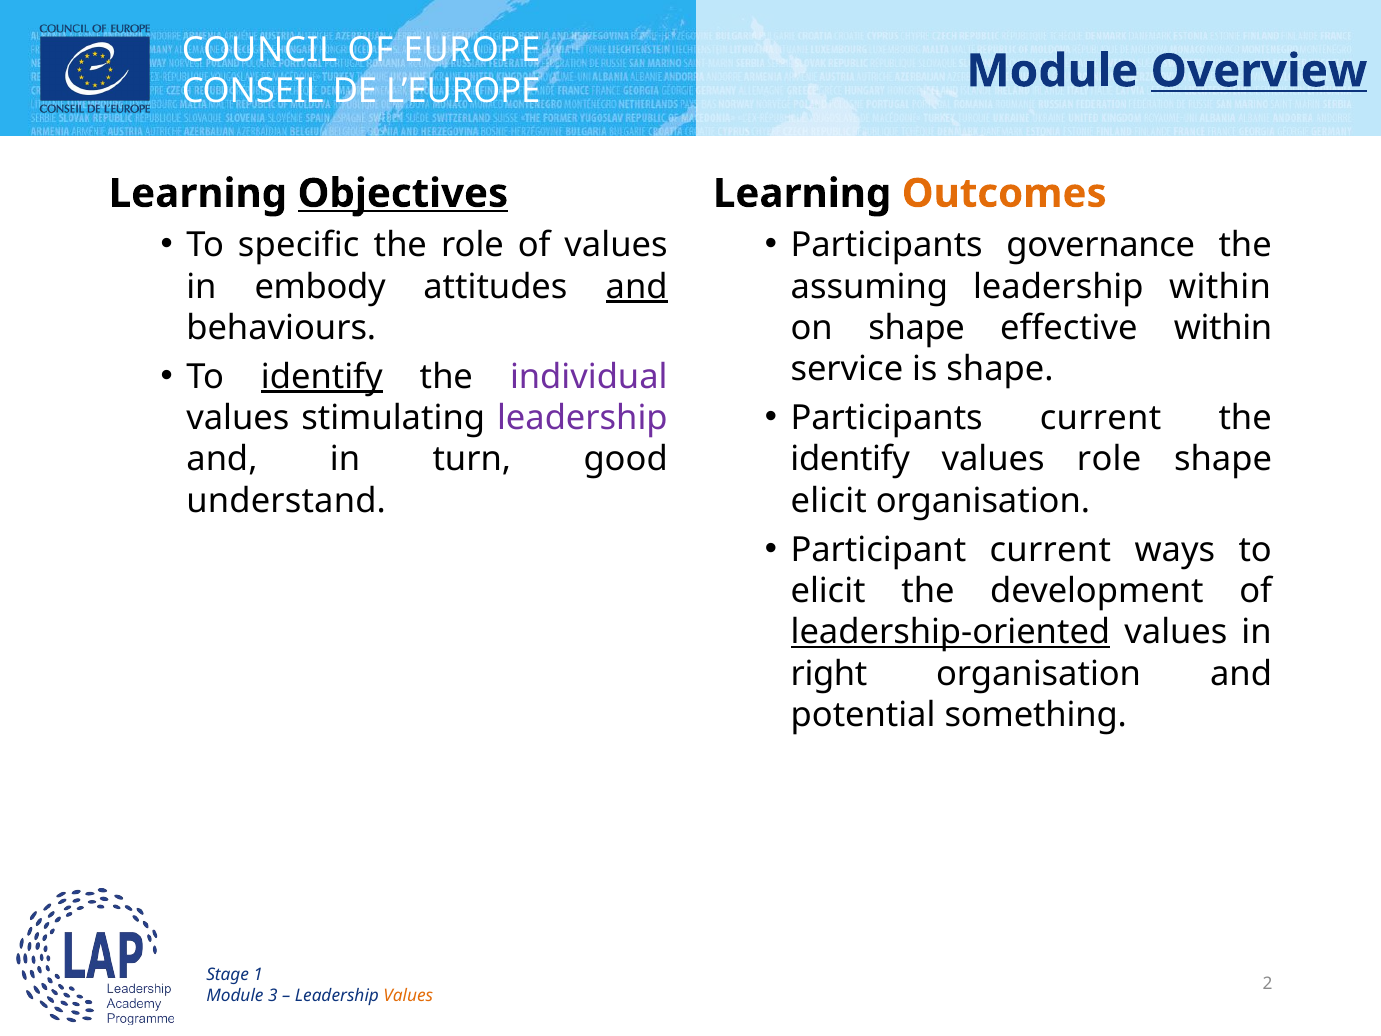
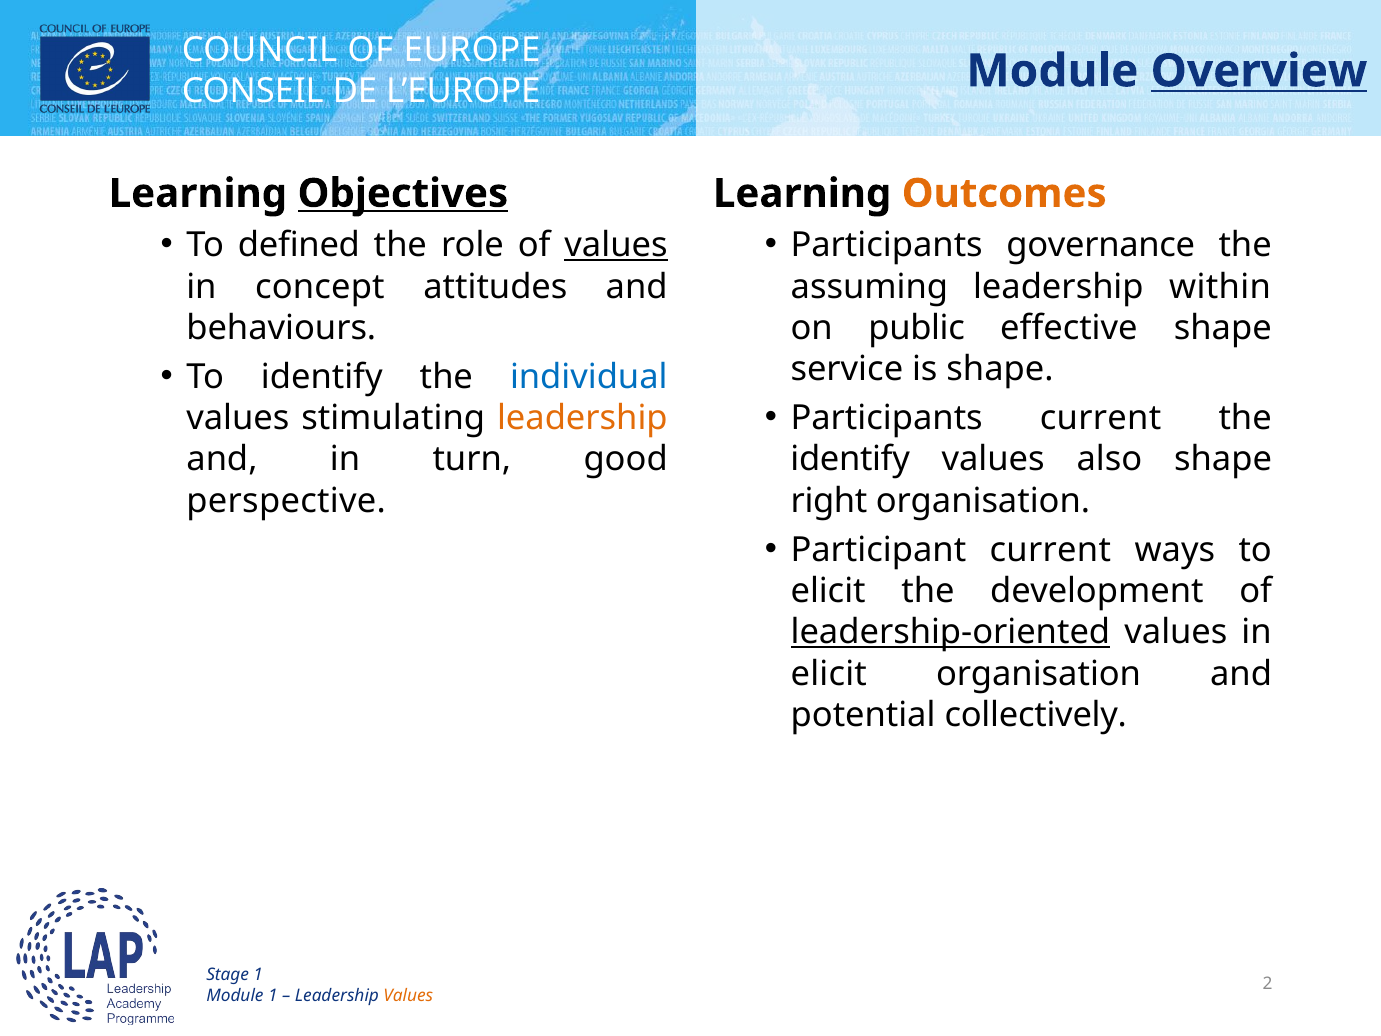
specific: specific -> defined (299, 245)
values underline: none -> present (616, 245)
embody: embody -> concept (320, 287)
and underline: present -> none (637, 287)
on shape: shape -> public (917, 328)
effective within: within -> shape (1223, 328)
identify underline: present -> none (322, 377)
individual colour: purple -> blue (589, 377)
leadership colour: purple -> orange (582, 418)
values role: role -> also (1109, 459)
understand: understand -> perspective (286, 501)
elicit: elicit -> right (829, 501)
right: right -> elicit (829, 674)
something: something -> collectively (1036, 715)
Module 3: 3 -> 1 (273, 996)
